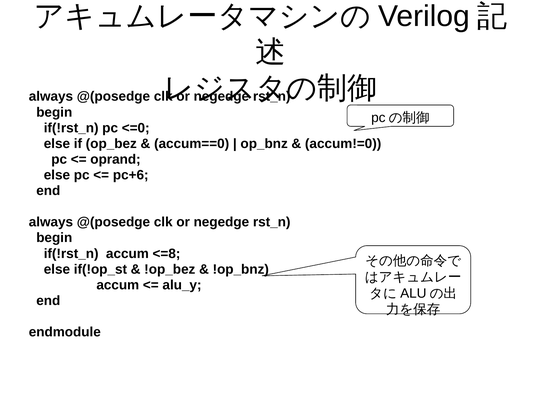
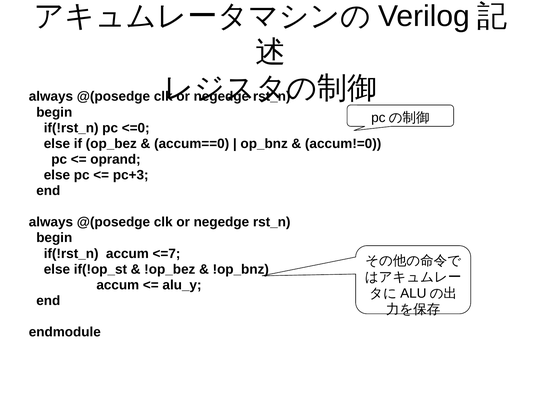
pc+6: pc+6 -> pc+3 (131, 175)
<=8: <=8 -> <=7 (166, 253)
